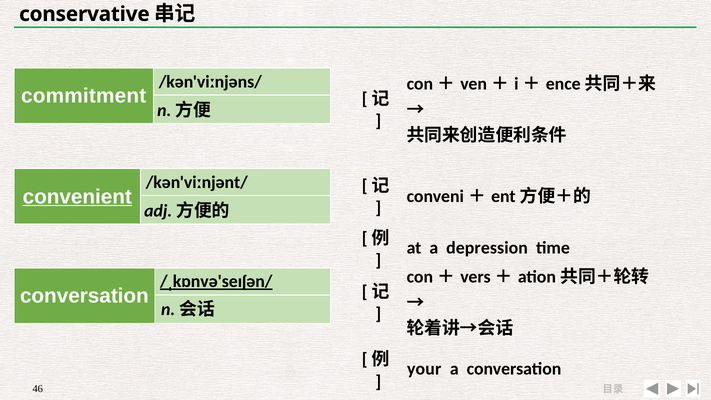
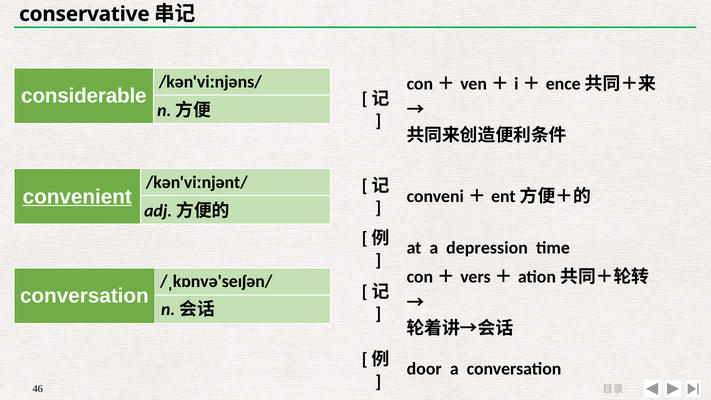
commitment: commitment -> considerable (84, 96)
/ˌkɒnvə'seɪʃən/ underline: present -> none (216, 282)
your: your -> door (424, 369)
